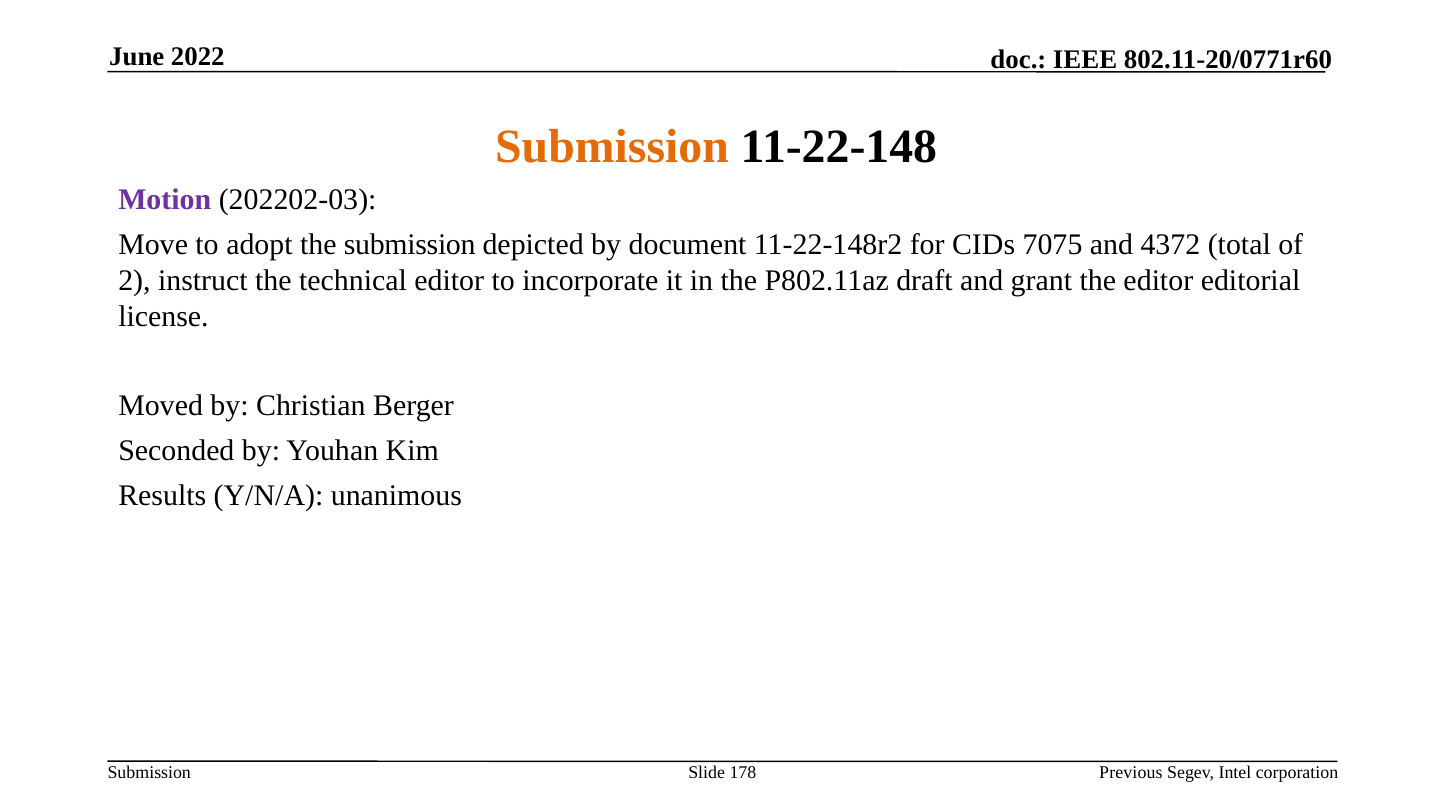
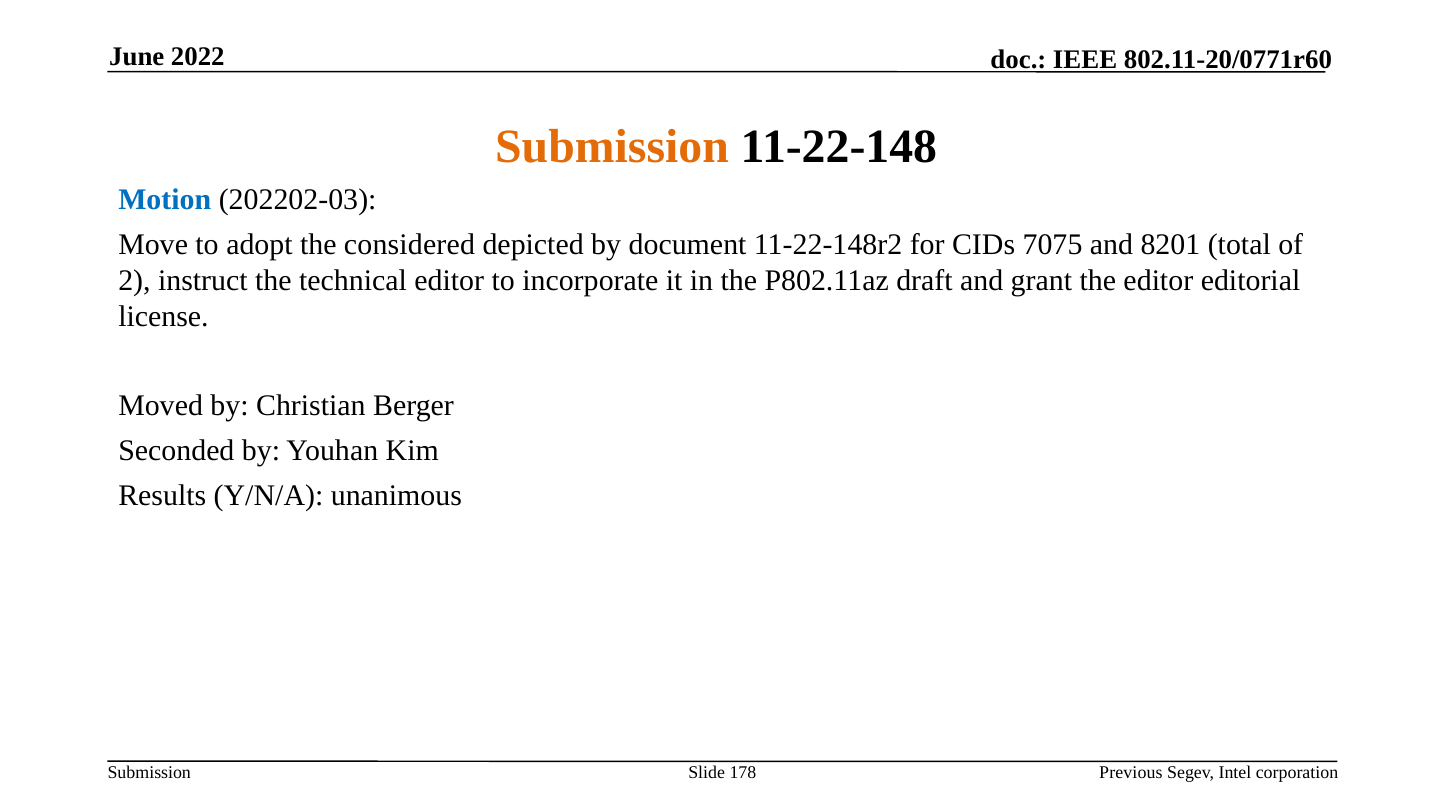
Motion colour: purple -> blue (165, 200)
the submission: submission -> considered (409, 245)
4372: 4372 -> 8201 (1170, 245)
